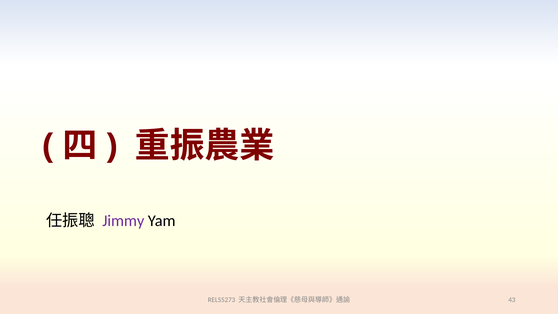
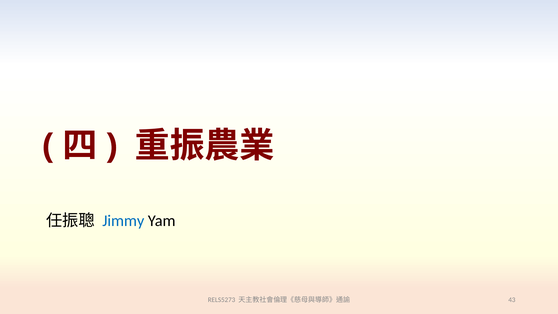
Jimmy colour: purple -> blue (123, 221)
